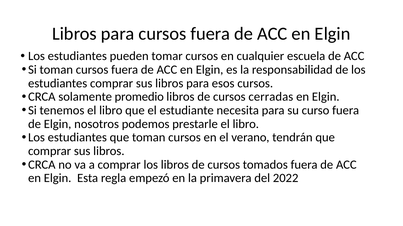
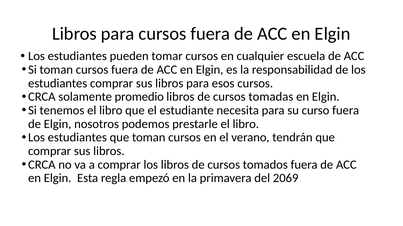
cerradas: cerradas -> tomadas (271, 97)
2022: 2022 -> 2069 (286, 179)
